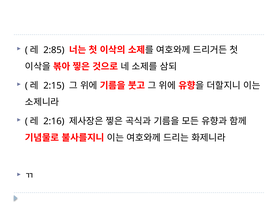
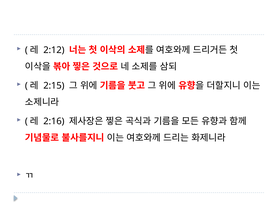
2:85: 2:85 -> 2:12 (54, 50)
